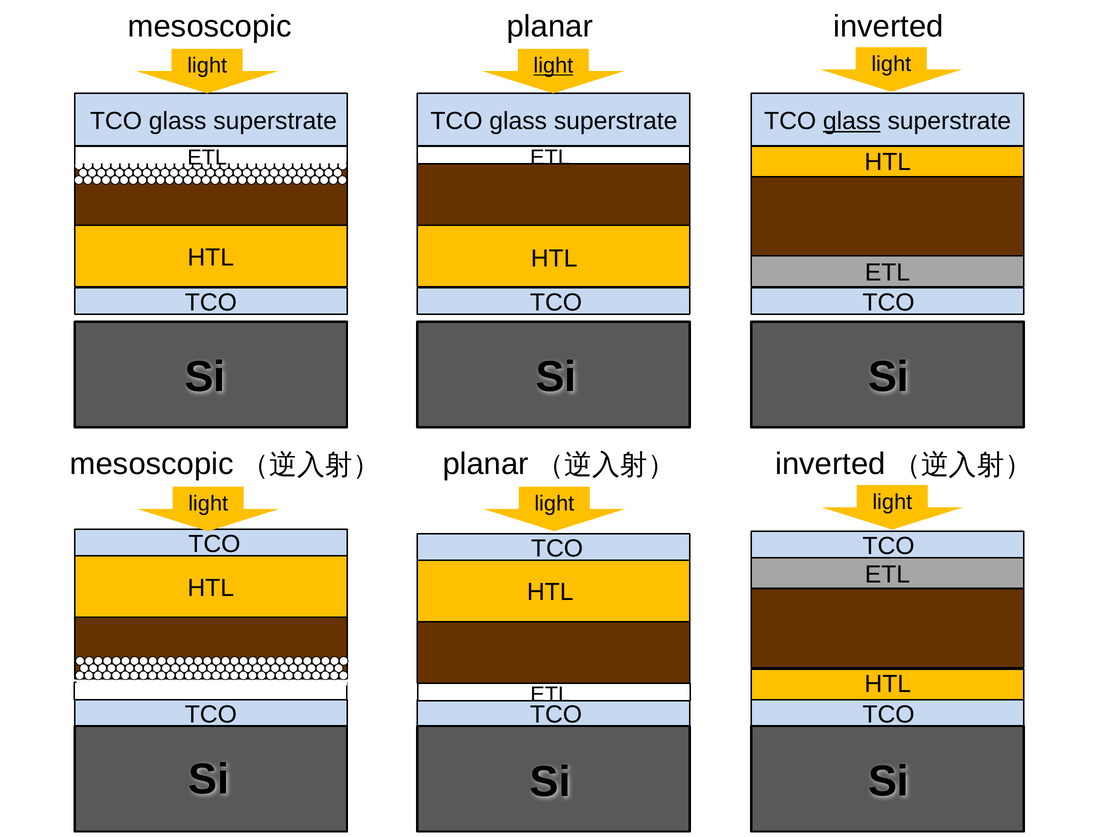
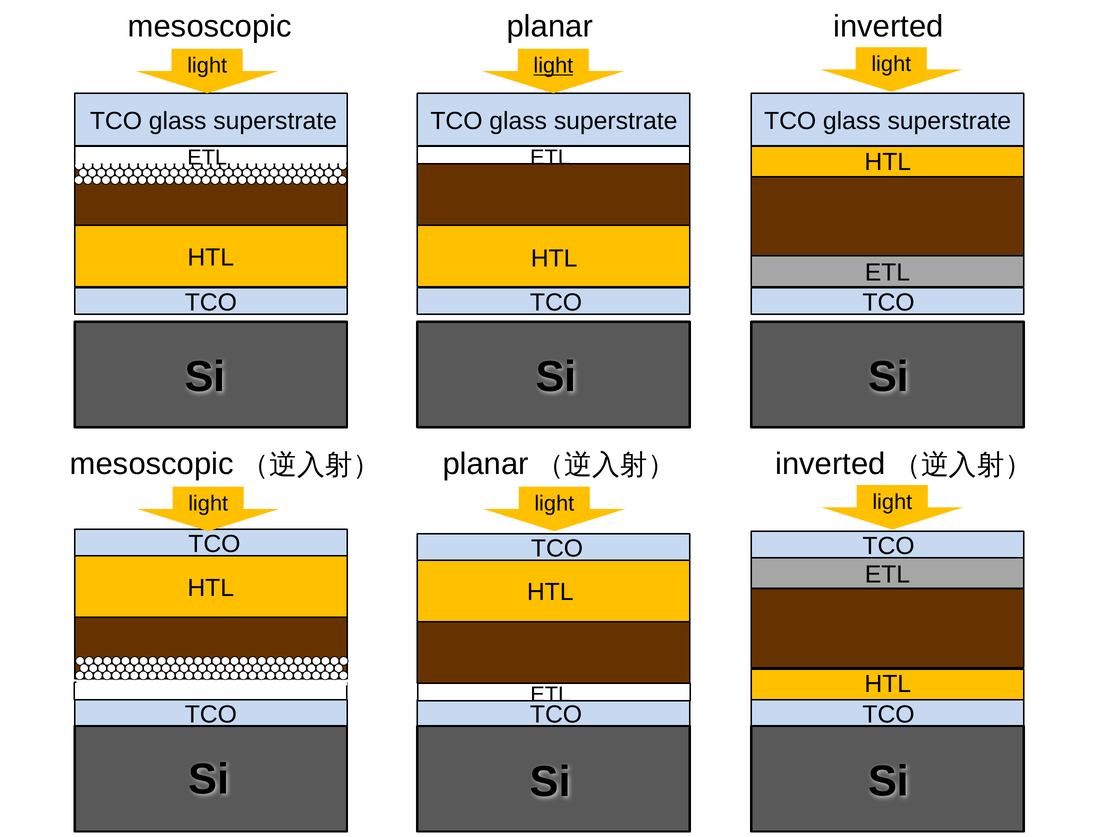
glass underline: present -> none (852, 121)
